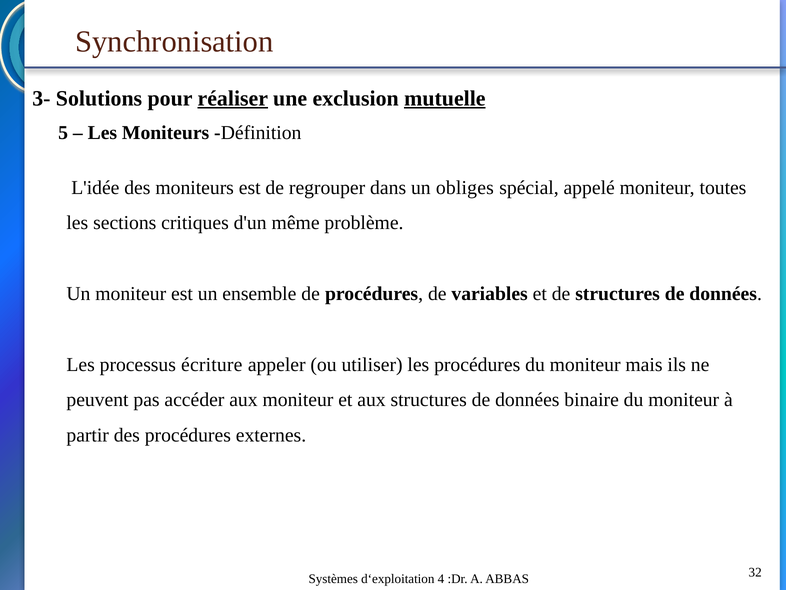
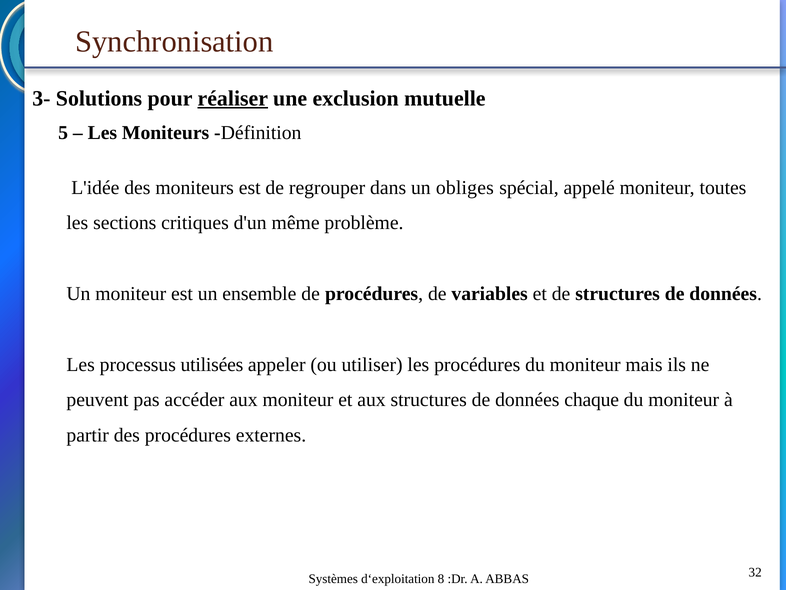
mutuelle underline: present -> none (445, 98)
écriture: écriture -> utilisées (212, 364)
binaire: binaire -> chaque (592, 400)
4: 4 -> 8 (441, 579)
